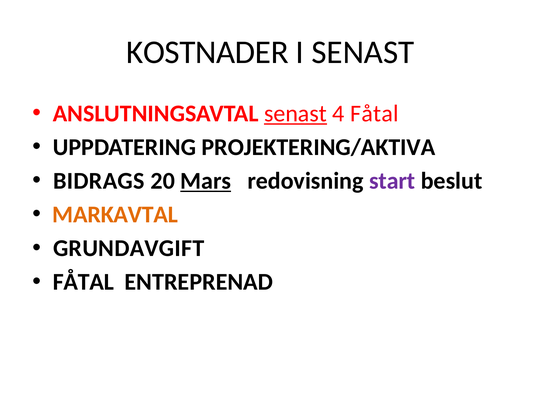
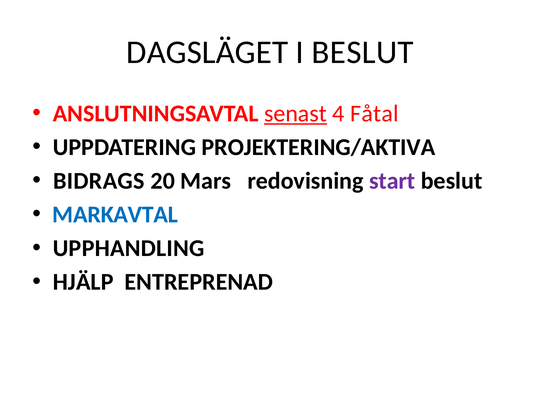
KOSTNADER: KOSTNADER -> DAGSLÄGET (207, 52)
I SENAST: SENAST -> BESLUT (363, 52)
Mars underline: present -> none (206, 181)
MARKAVTAL colour: orange -> blue (115, 215)
GRUNDAVGIFT: GRUNDAVGIFT -> UPPHANDLING (129, 248)
FÅTAL: FÅTAL -> HJÄLP (83, 282)
